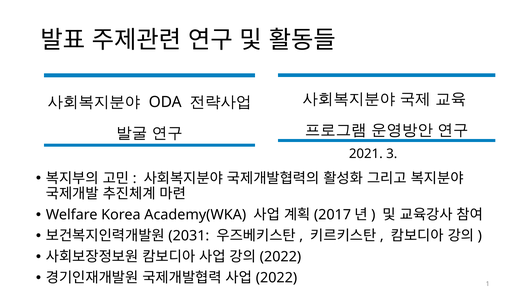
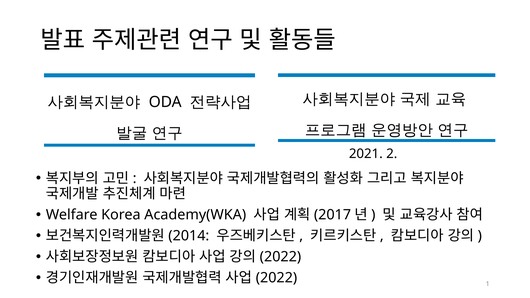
3: 3 -> 2 (392, 154)
2031: 2031 -> 2014 (189, 236)
